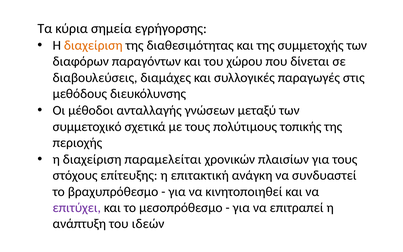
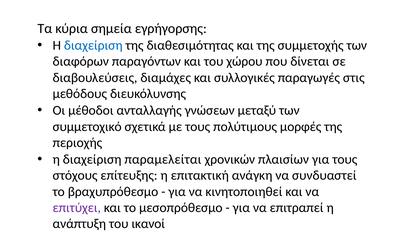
διαχείριση colour: orange -> blue (93, 45)
τοπικής: τοπικής -> μορφές (301, 127)
ιδεών: ιδεών -> ικανοί (148, 224)
